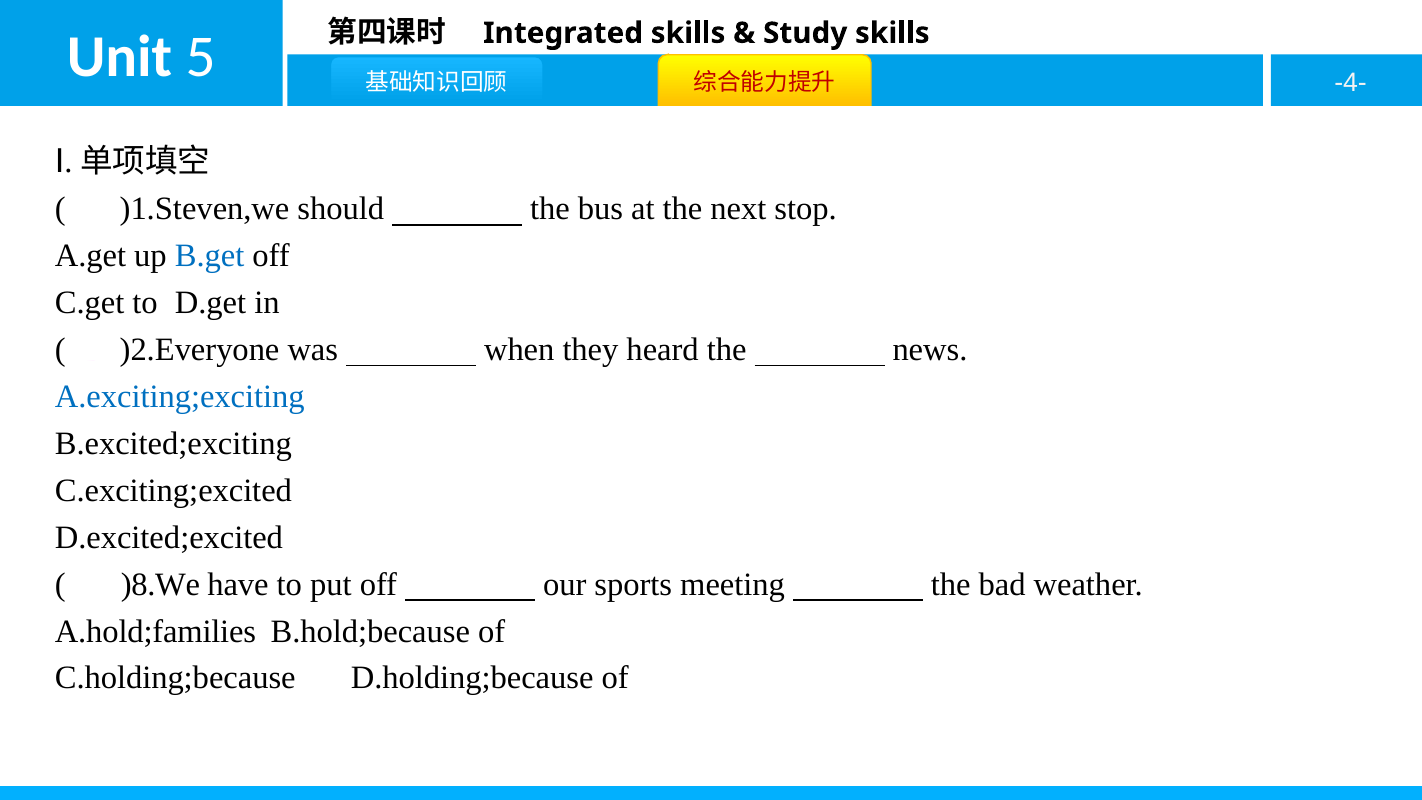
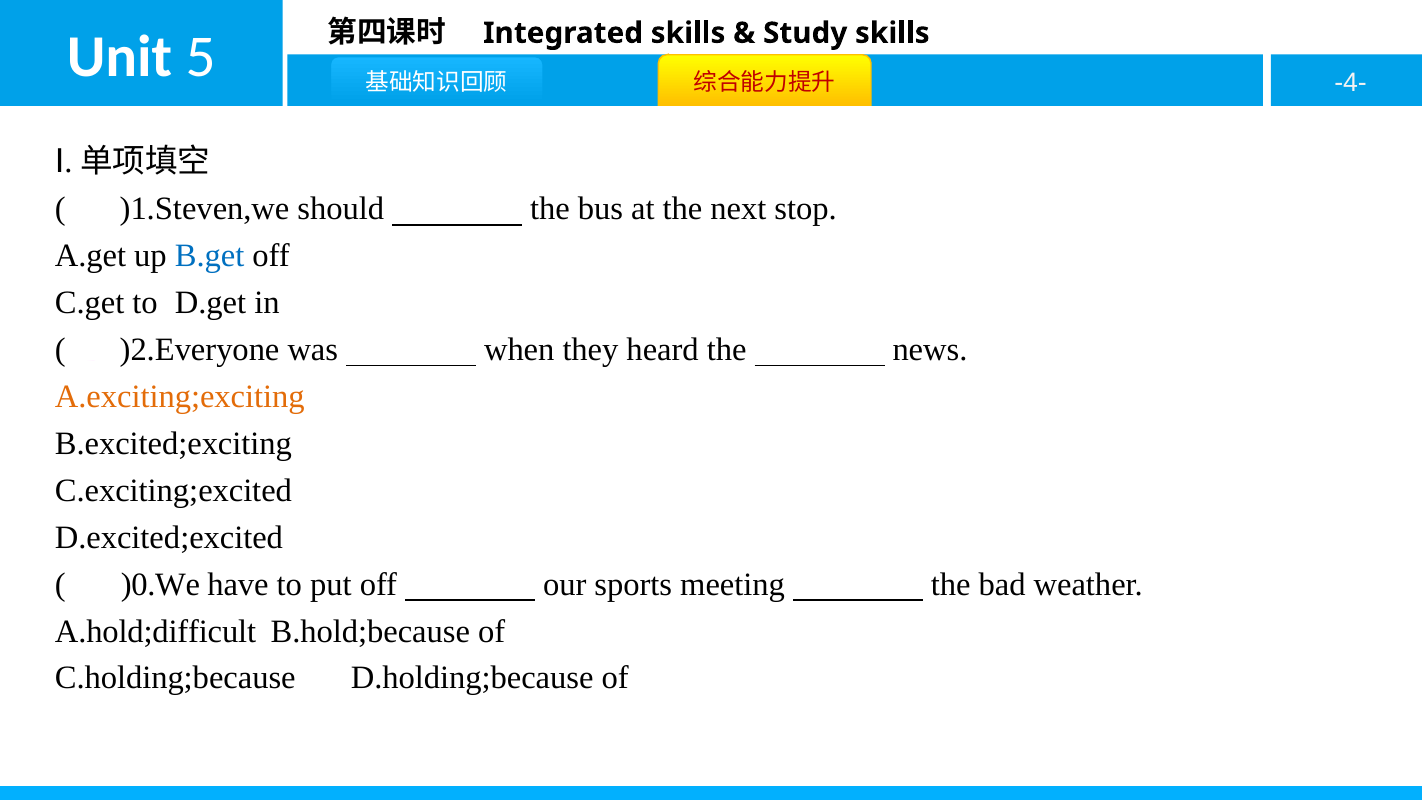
A.exciting;exciting colour: blue -> orange (180, 397)
)8.We: )8.We -> )0.We (161, 584)
A.hold;families: A.hold;families -> A.hold;difficult (155, 631)
